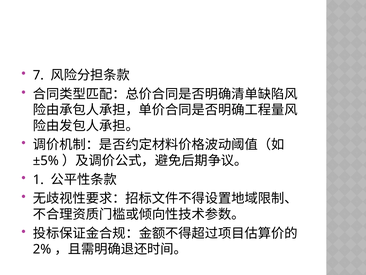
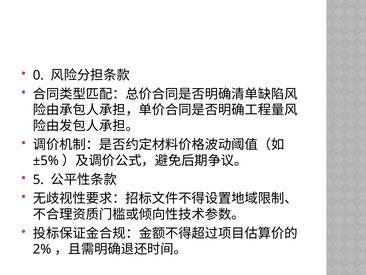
7: 7 -> 0 (38, 75)
1: 1 -> 5 (38, 179)
